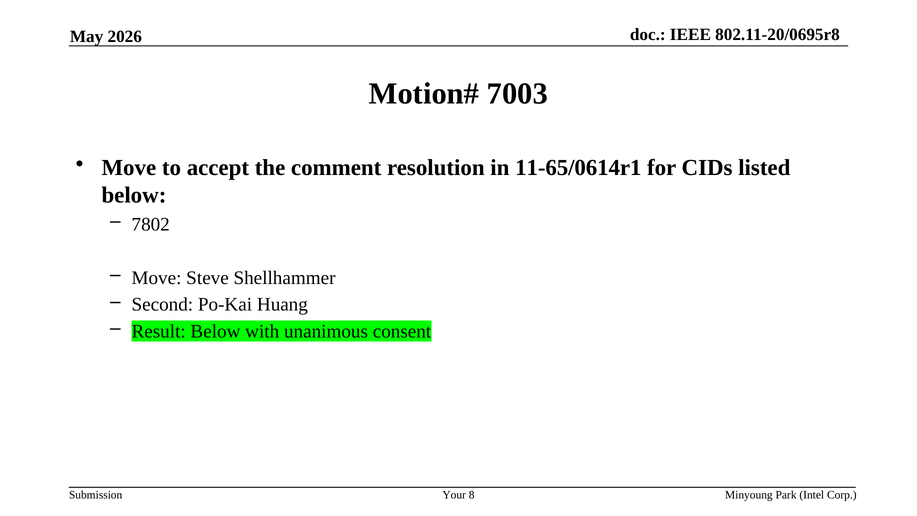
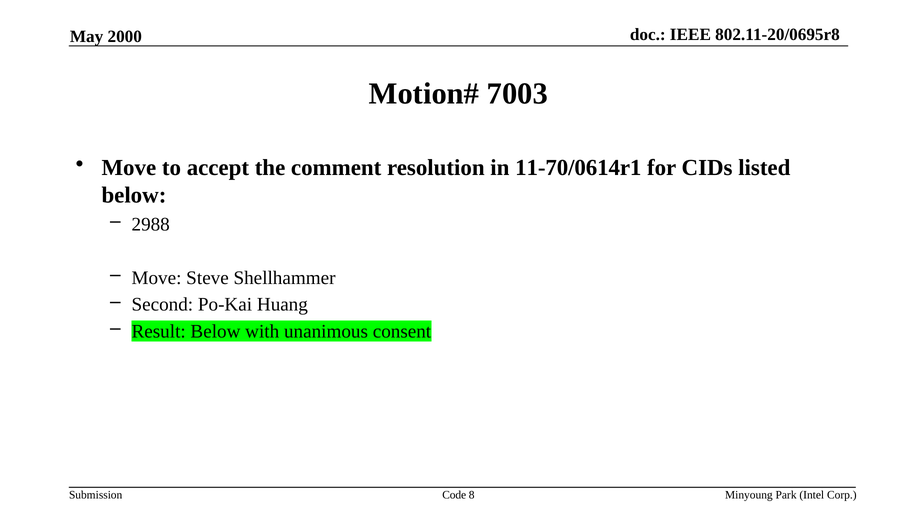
2026: 2026 -> 2000 (125, 37)
11-65/0614r1: 11-65/0614r1 -> 11-70/0614r1 (578, 168)
7802: 7802 -> 2988 (151, 224)
Your: Your -> Code (454, 495)
